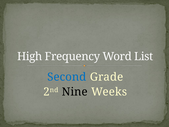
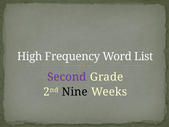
Second colour: blue -> purple (67, 77)
